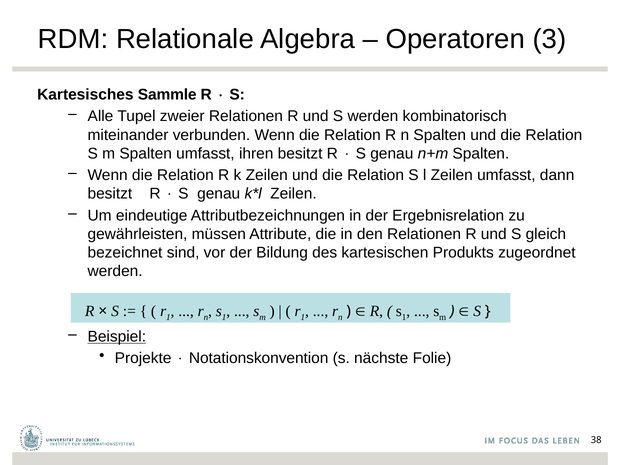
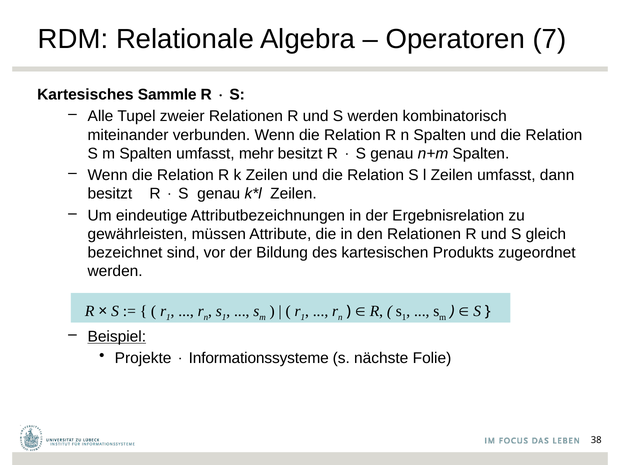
3: 3 -> 7 (550, 39)
ihren: ihren -> mehr (256, 154)
Notationskonvention: Notationskonvention -> Informationssysteme (259, 358)
